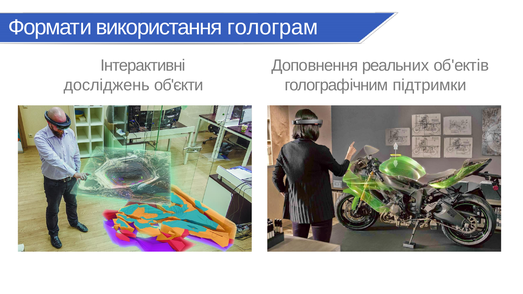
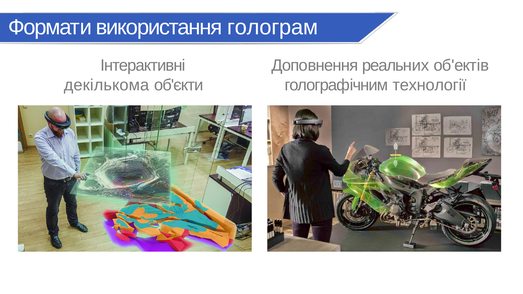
досліджень: досліджень -> декількома (106, 85)
підтримки: підтримки -> технології (429, 85)
